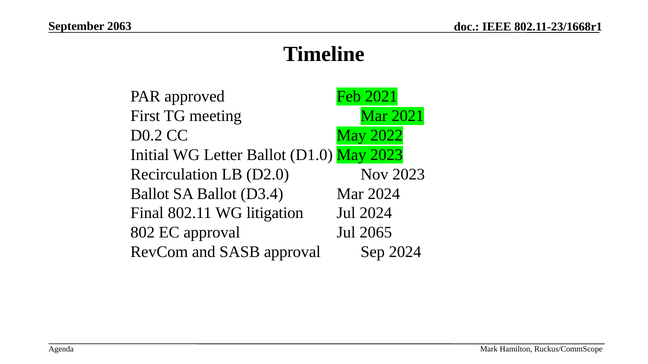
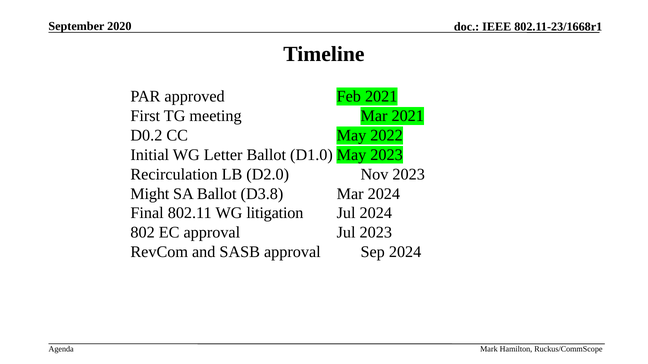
2063: 2063 -> 2020 (119, 27)
Ballot: Ballot -> Might (150, 194)
D3.4: D3.4 -> D3.8 (262, 194)
Jul 2065: 2065 -> 2023 (376, 233)
